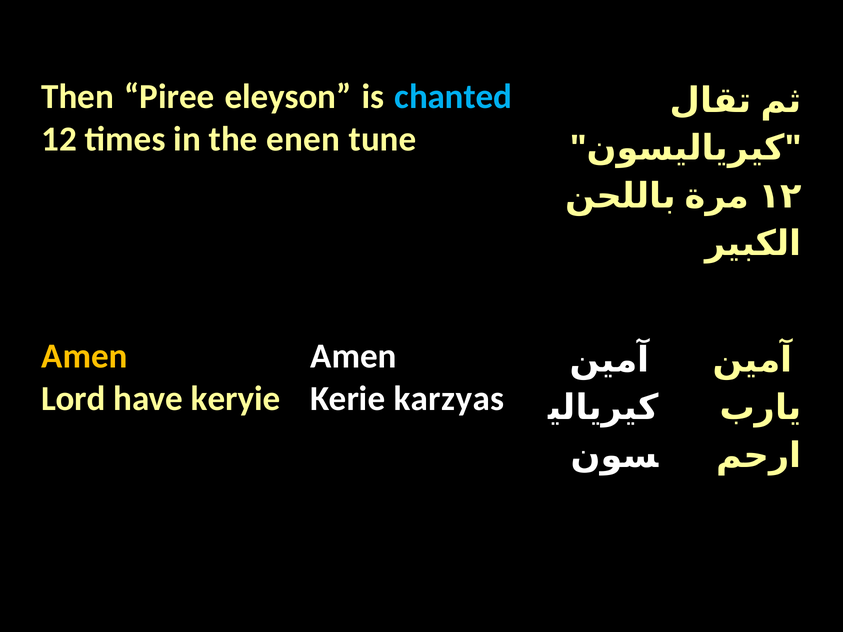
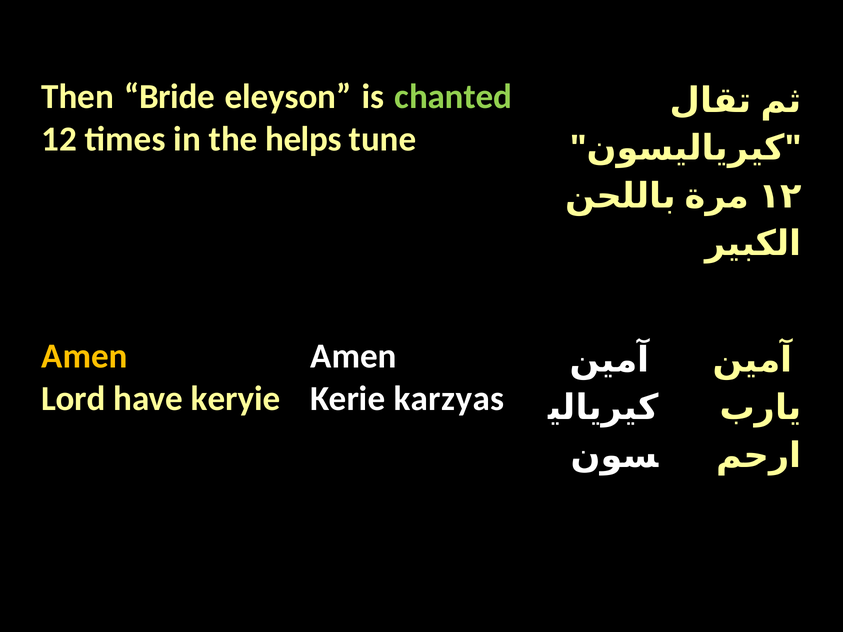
Piree: Piree -> Bride (169, 97)
chanted colour: light blue -> light green (453, 97)
enen: enen -> helps (303, 139)
